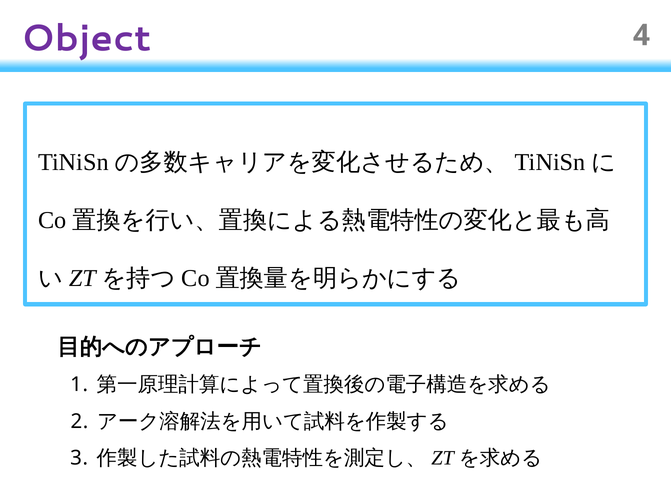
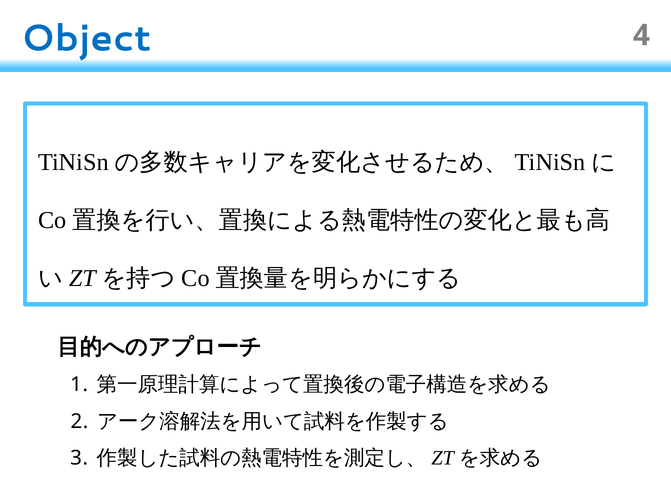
Object colour: purple -> blue (86, 38)
